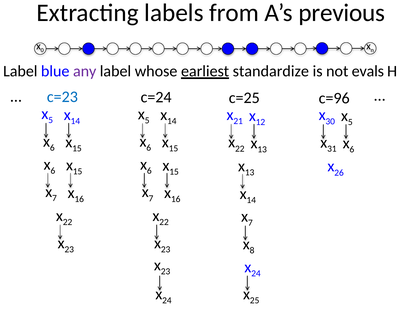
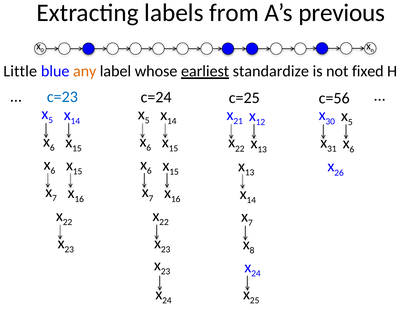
Label: Label -> Little (20, 71)
any colour: purple -> orange (85, 71)
evals: evals -> fixed (368, 71)
c=96: c=96 -> c=56 (334, 98)
